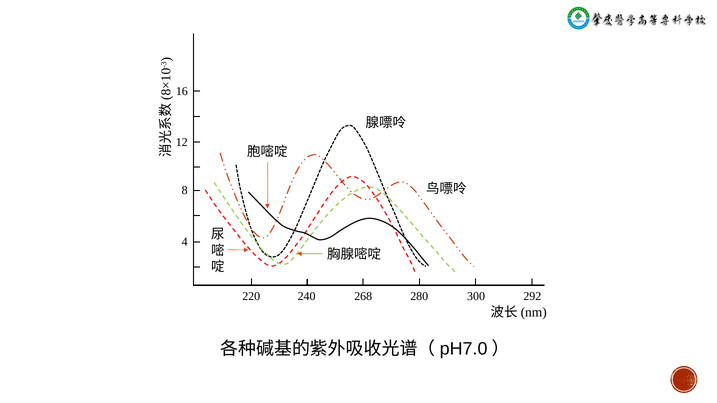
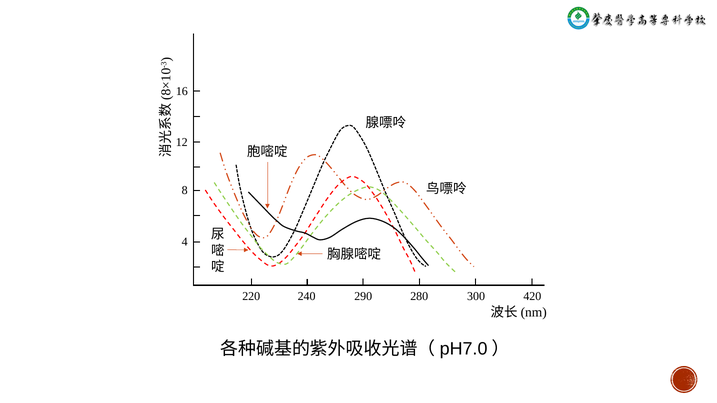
268: 268 -> 290 (363, 296)
292: 292 -> 420 (532, 296)
